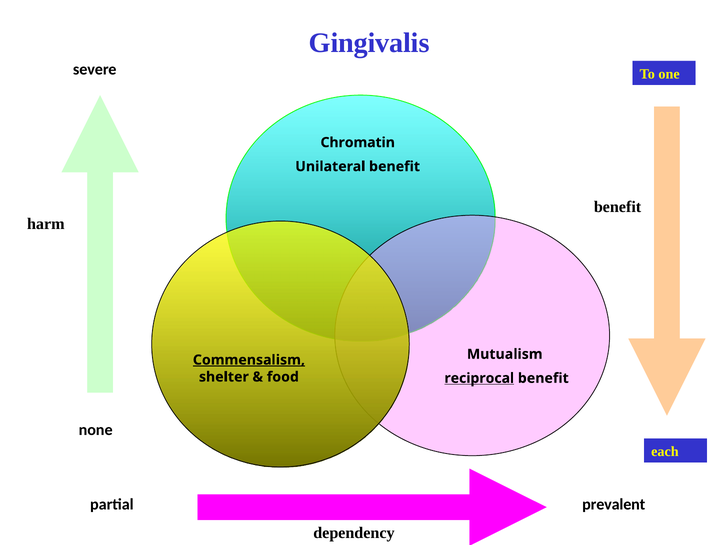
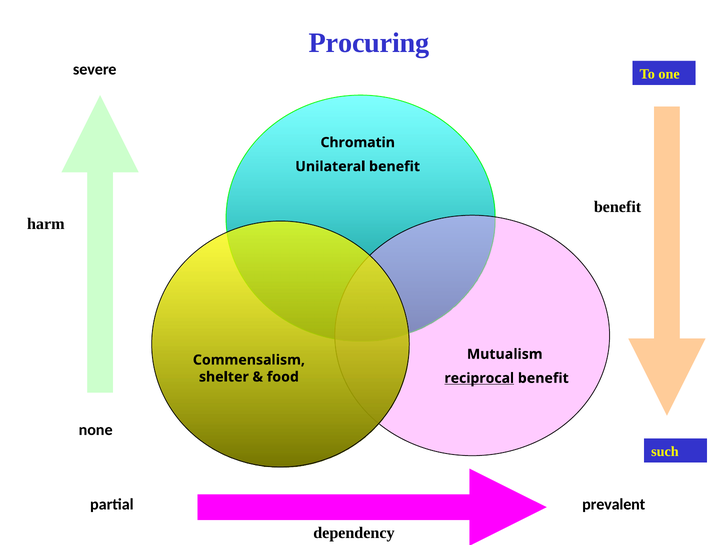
Gingivalis: Gingivalis -> Procuring (369, 43)
Commensalism underline: present -> none (249, 360)
each: each -> such (665, 452)
